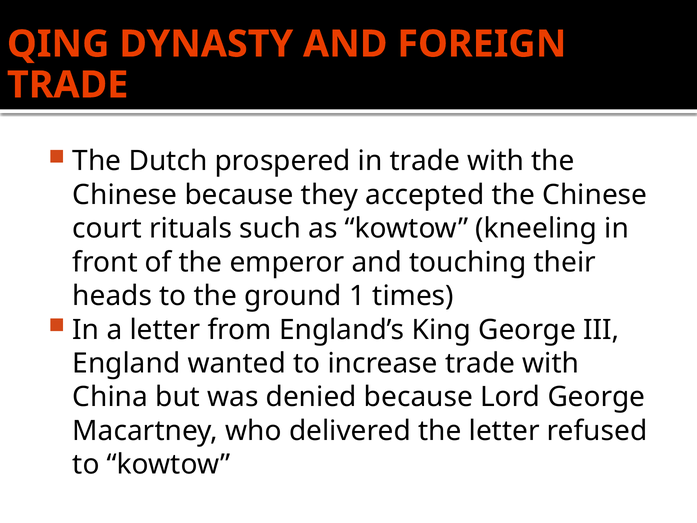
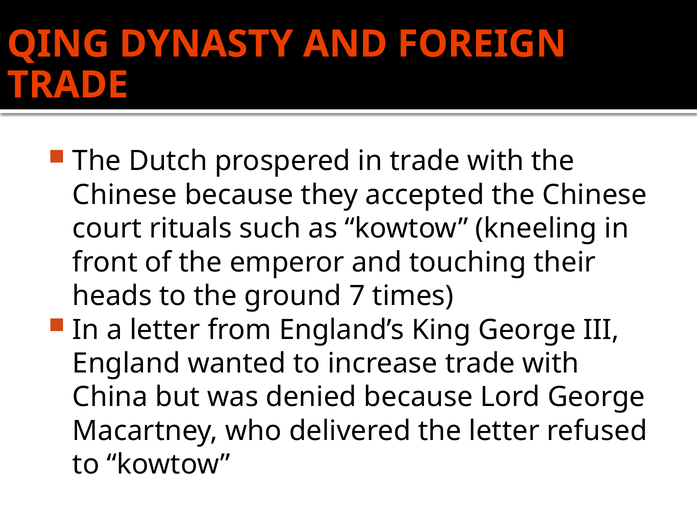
1: 1 -> 7 (357, 296)
